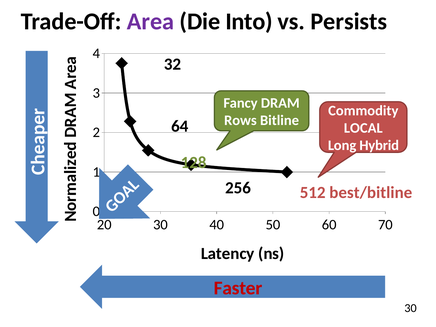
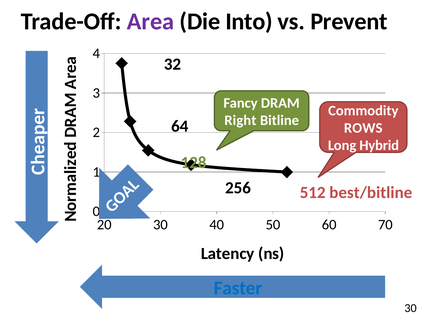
Persists: Persists -> Prevent (349, 22)
Rows: Rows -> Right (240, 121)
LOCAL: LOCAL -> ROWS (363, 128)
Faster colour: red -> blue (238, 288)
